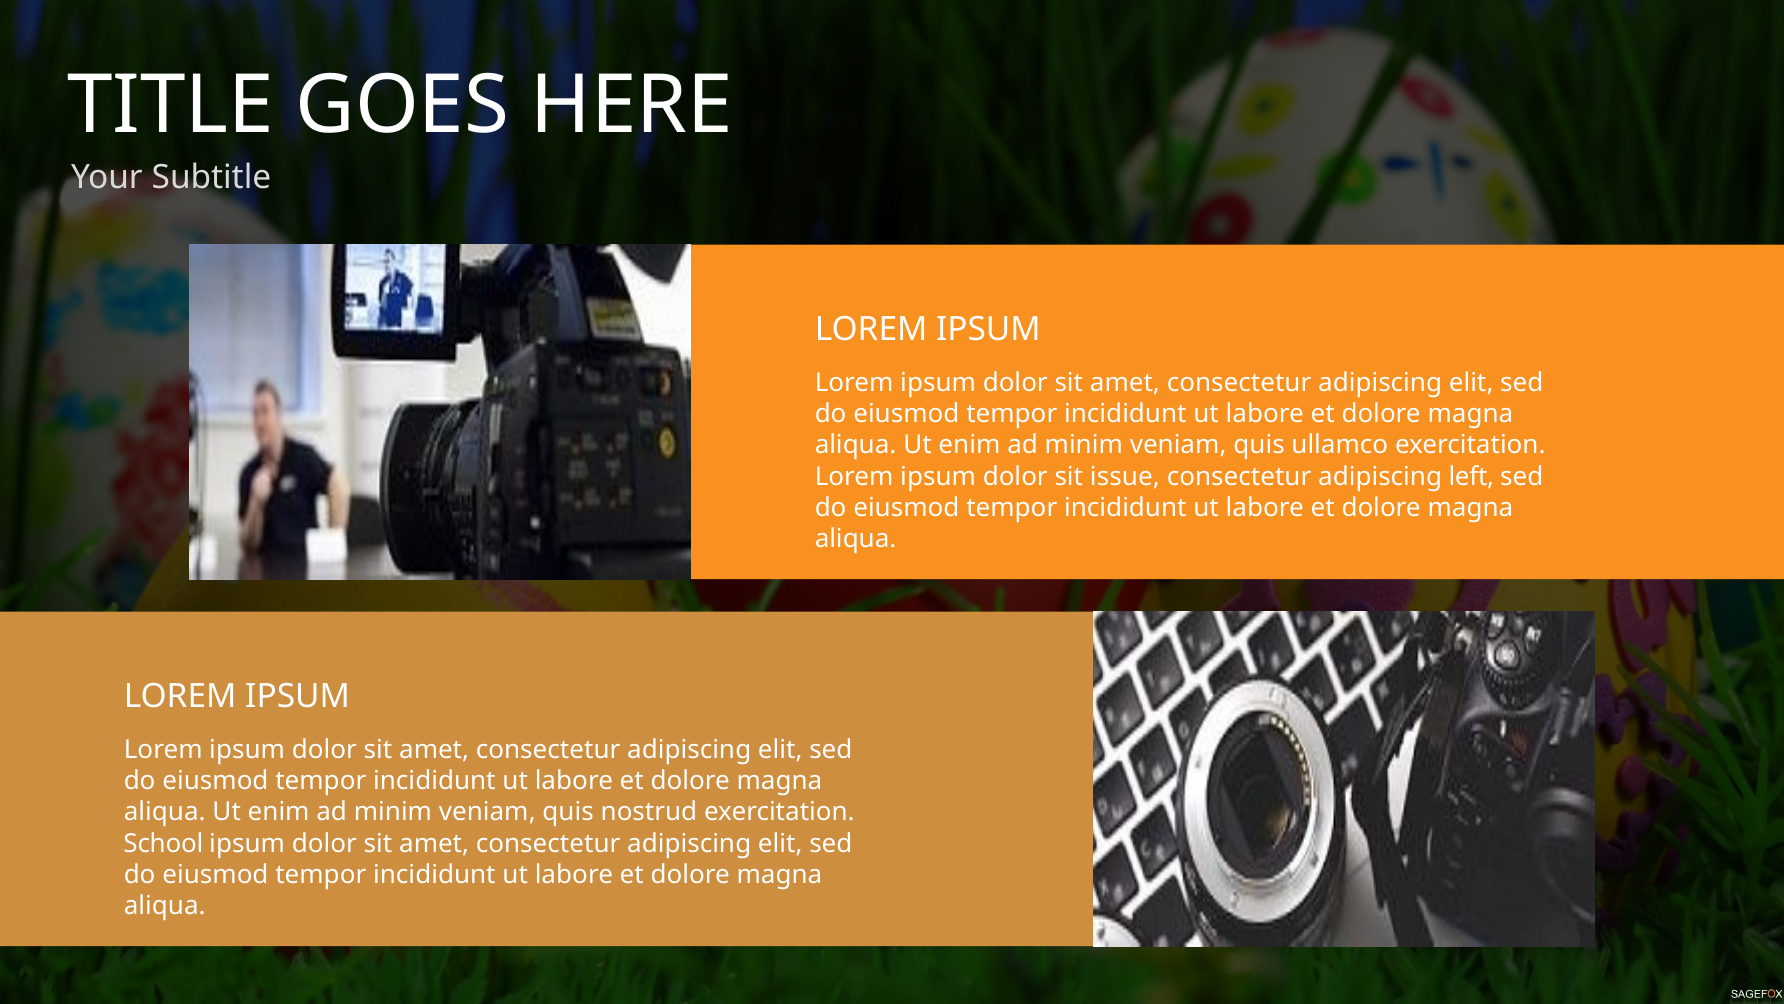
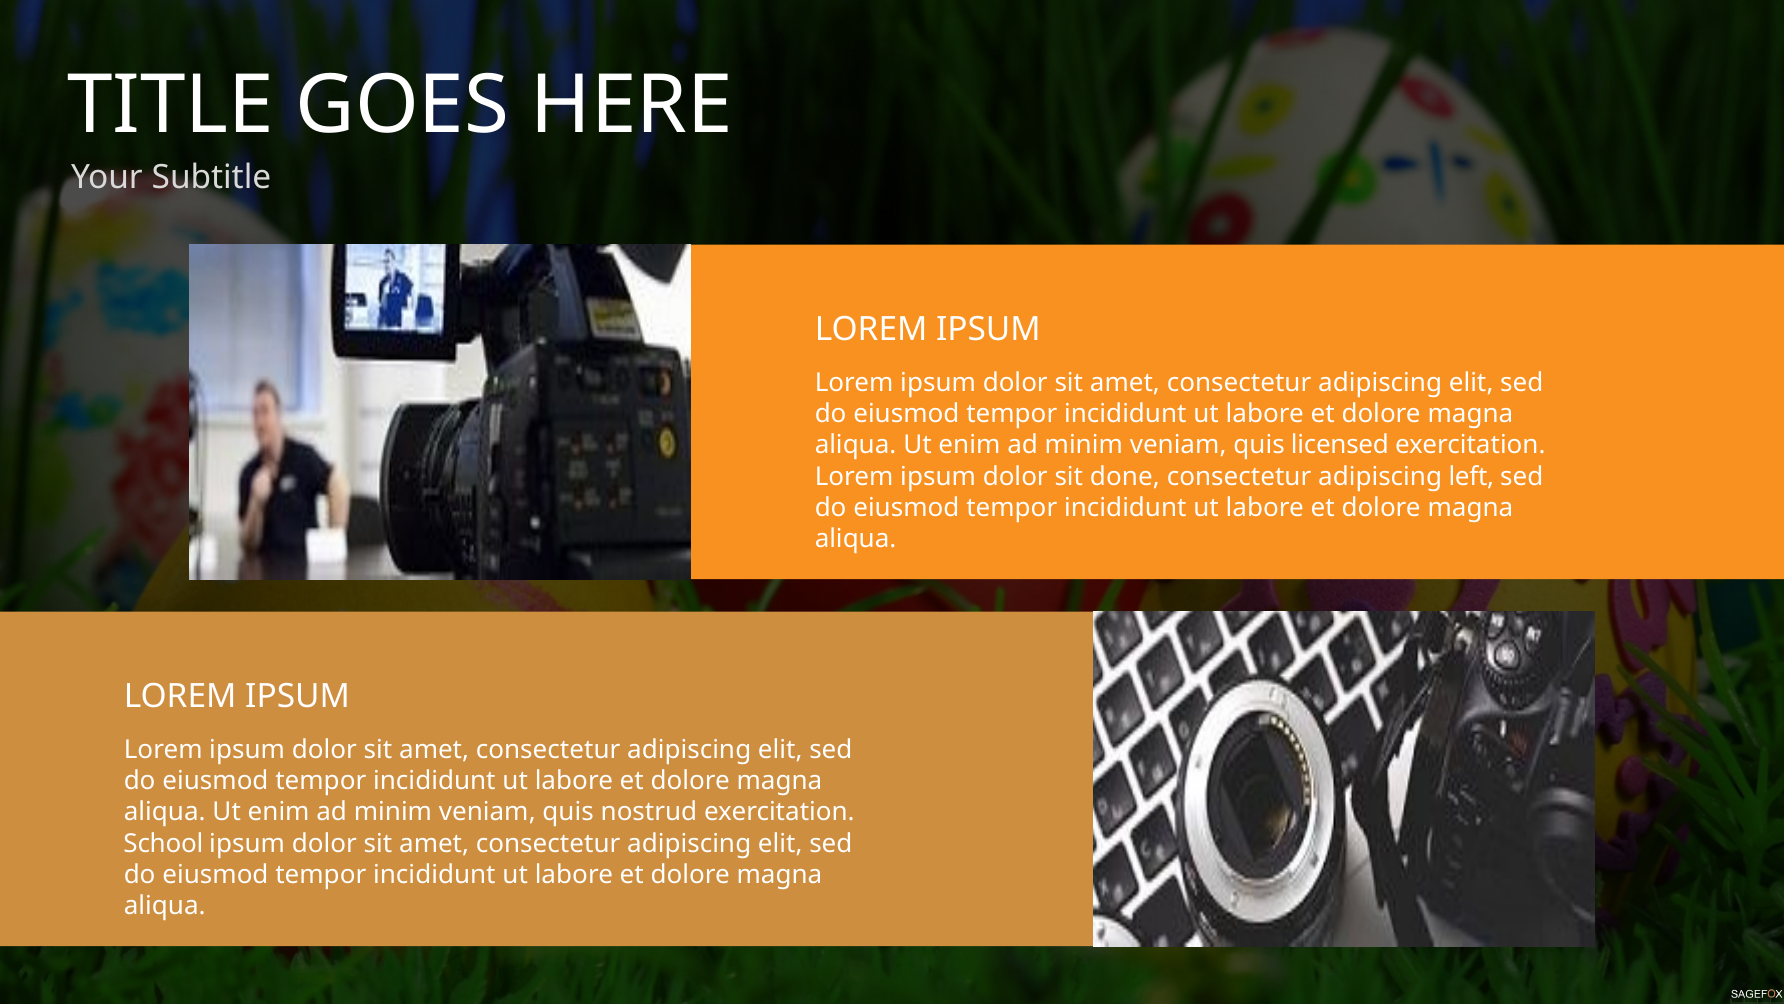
ullamco: ullamco -> licensed (1340, 445)
issue: issue -> done (1125, 476)
